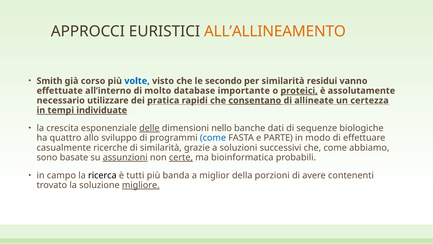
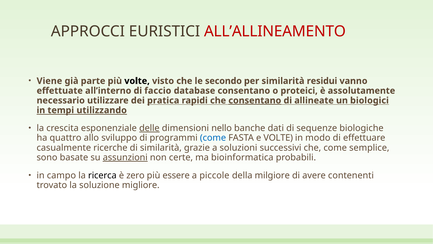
ALL’ALLINEAMENTO colour: orange -> red (275, 31)
Smith: Smith -> Viene (49, 81)
corso: corso -> parte (93, 81)
volte colour: blue -> black (137, 81)
molto: molto -> faccio (158, 91)
database importante: importante -> consentano (244, 91)
proteici underline: present -> none (299, 91)
certezza: certezza -> biologici (369, 100)
individuate: individuate -> utilizzando (102, 110)
e PARTE: PARTE -> VOLTE (278, 138)
abbiamo: abbiamo -> semplice (369, 147)
certe underline: present -> none (181, 157)
tutti: tutti -> zero (135, 175)
banda: banda -> essere (176, 175)
miglior: miglior -> piccole (214, 175)
porzioni: porzioni -> milgiore (272, 175)
migliore underline: present -> none (141, 185)
